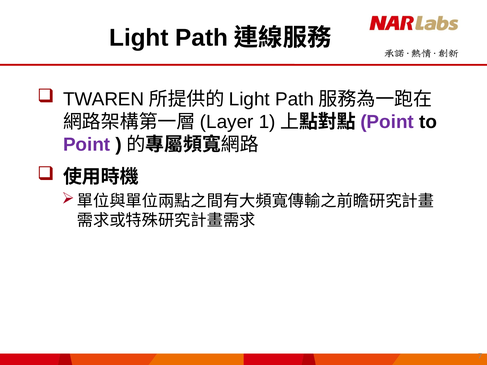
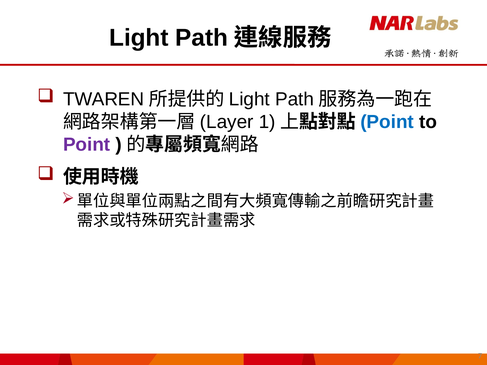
Point colour: purple -> blue (387, 122)
